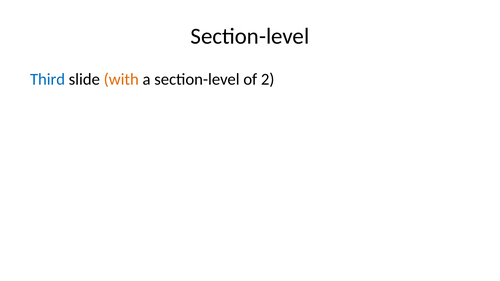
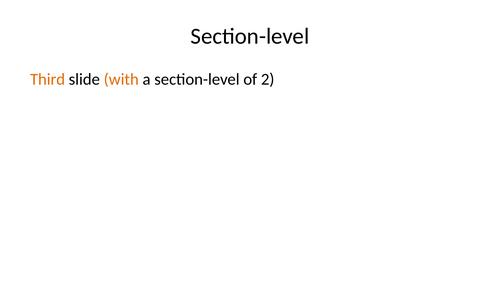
Third colour: blue -> orange (48, 79)
